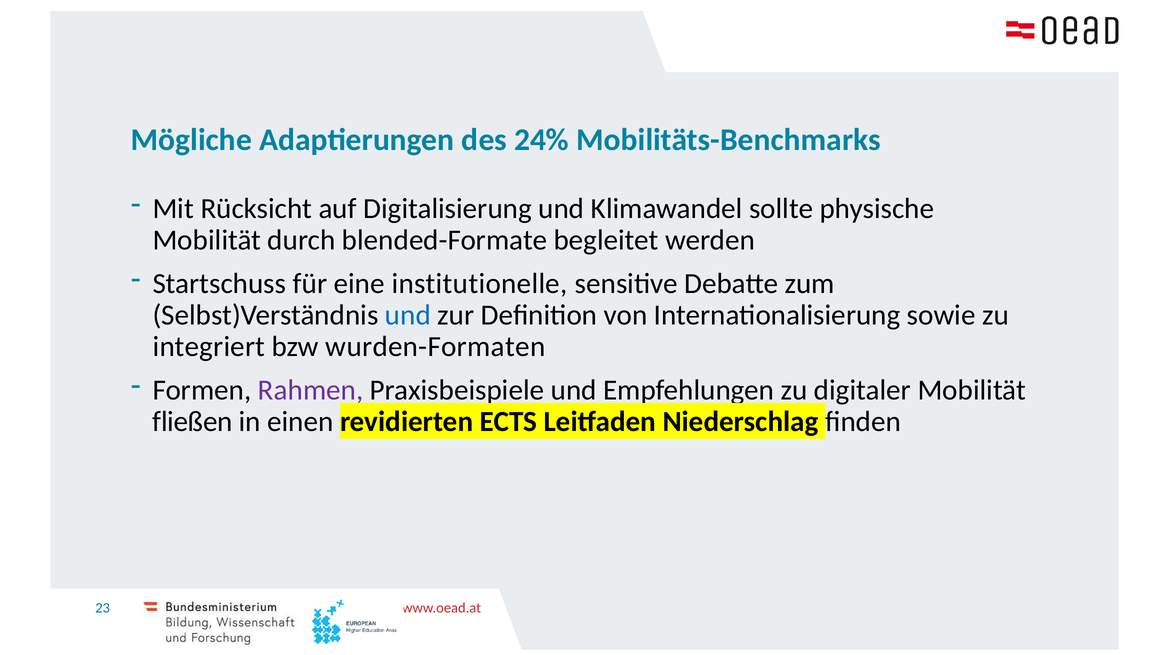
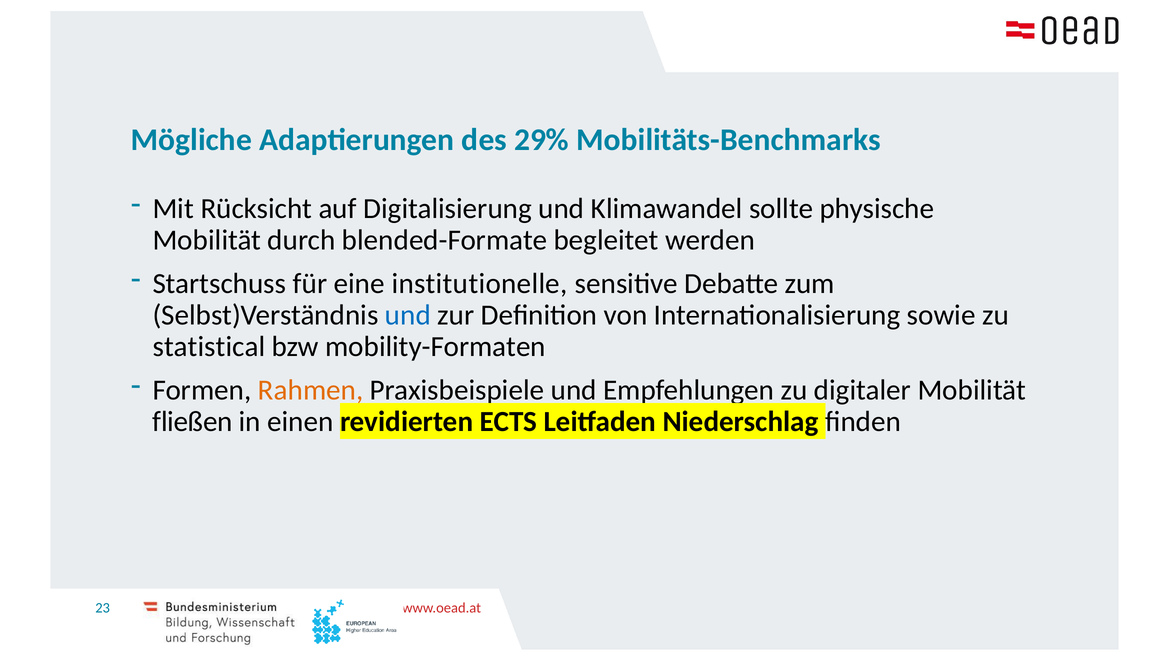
24%: 24% -> 29% (541, 140)
integriert: integriert -> statistical (209, 347)
wurden-Formaten: wurden-Formaten -> mobility-Formaten (436, 347)
Rahmen colour: purple -> orange (311, 390)
